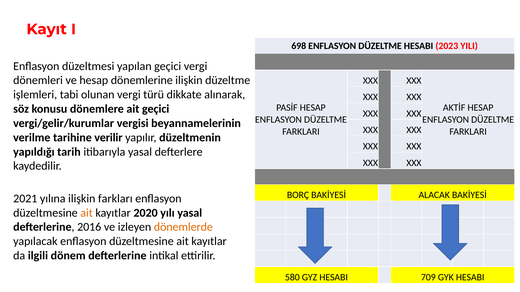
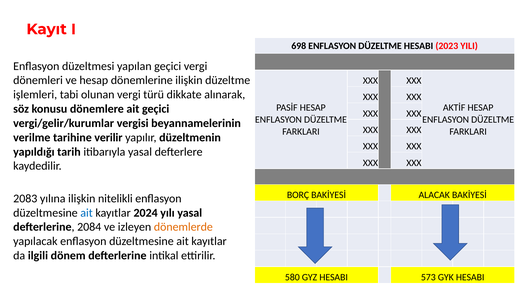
2021: 2021 -> 2083 (25, 199)
farkları: farkları -> nitelikli (115, 199)
ait colour: orange -> blue (87, 213)
2020: 2020 -> 2024 (146, 213)
2016: 2016 -> 2084 (89, 227)
709: 709 -> 573 (428, 278)
